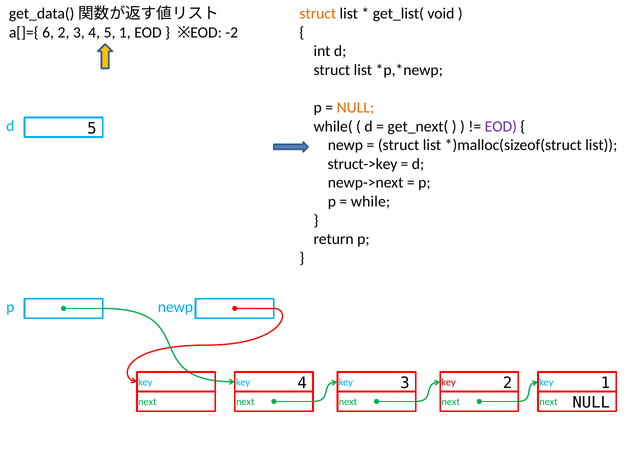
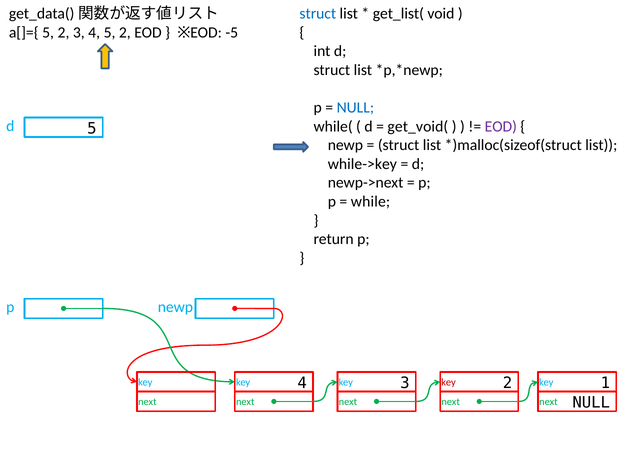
struct colour: orange -> blue (318, 14)
a[]={ 6: 6 -> 5 (48, 32)
4 5 1: 1 -> 2 (125, 32)
-2: -2 -> -5 (232, 32)
NULL colour: orange -> blue (355, 107)
get_next(: get_next( -> get_void( (418, 126)
struct->key: struct->key -> while->key (362, 164)
